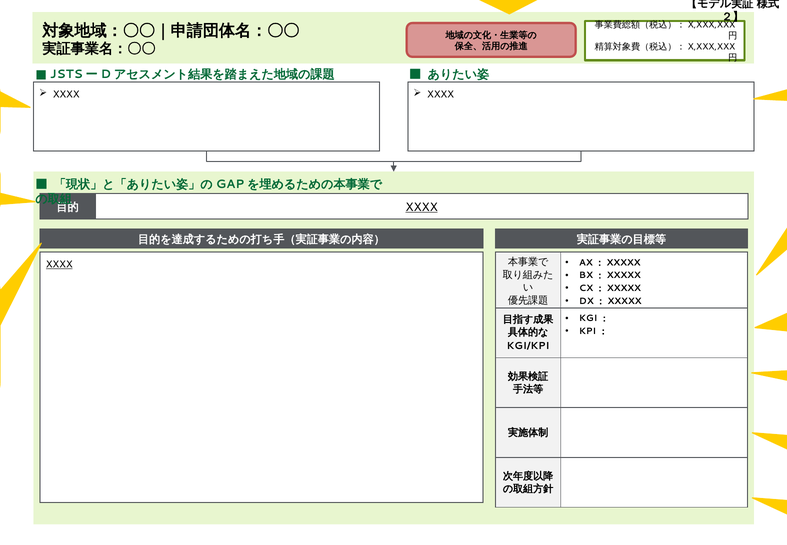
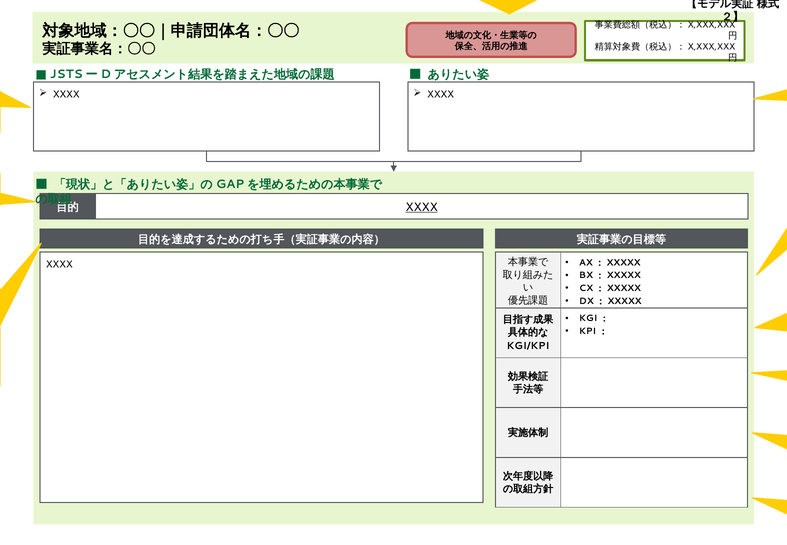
XXXX underline: present -> none (59, 264)
